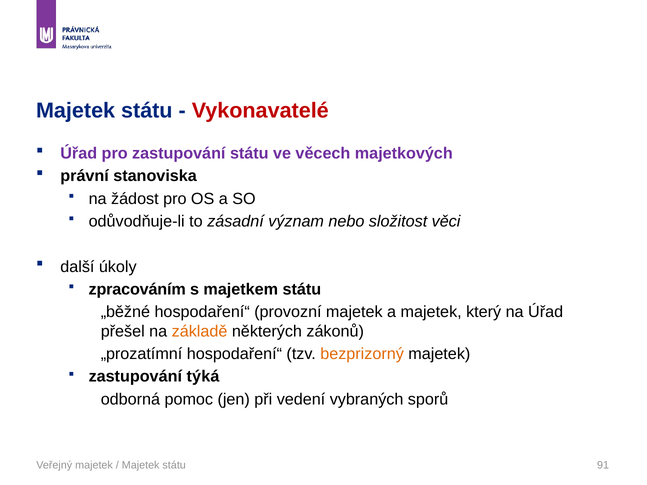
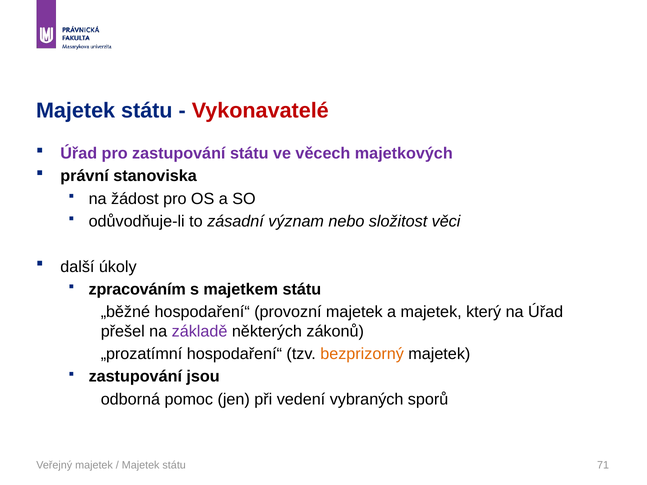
základě colour: orange -> purple (200, 332)
týká: týká -> jsou (203, 377)
91: 91 -> 71 (603, 465)
